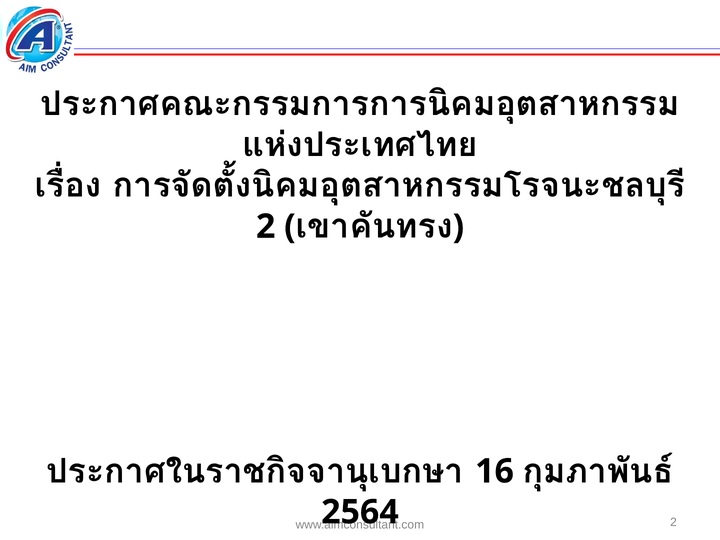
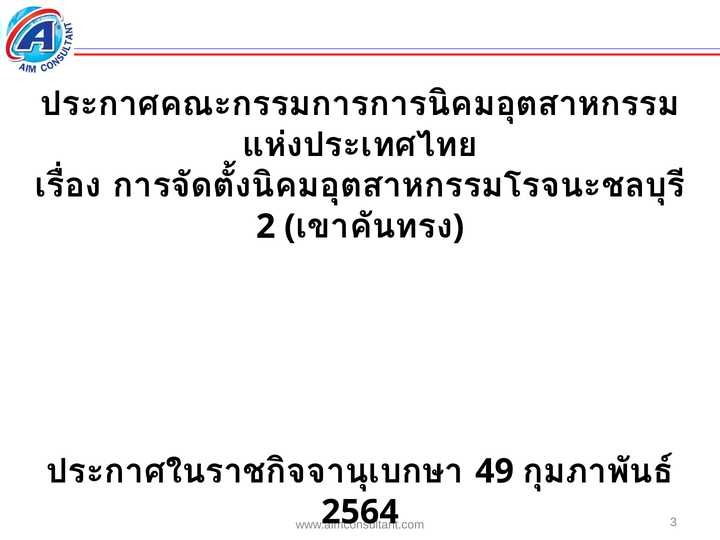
16: 16 -> 49 (495, 471)
2: 2 -> 3 (674, 522)
